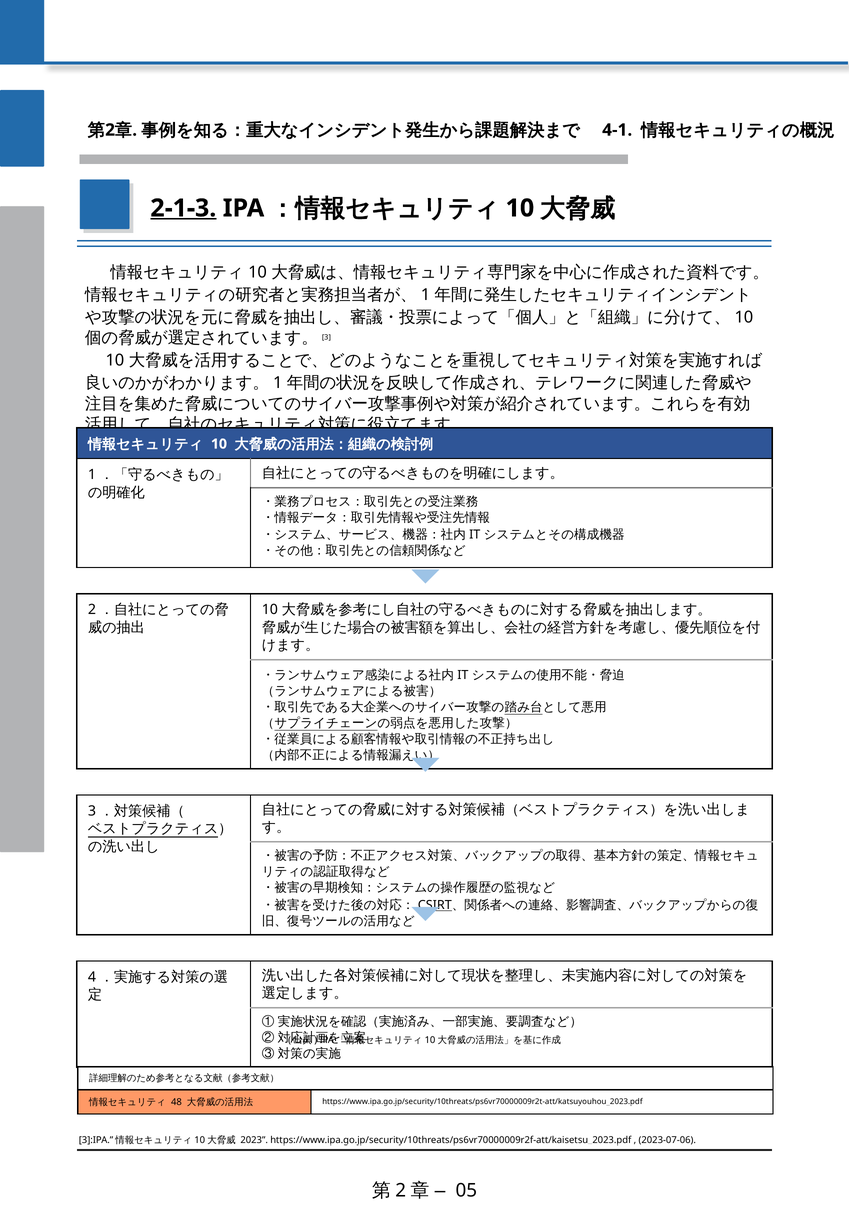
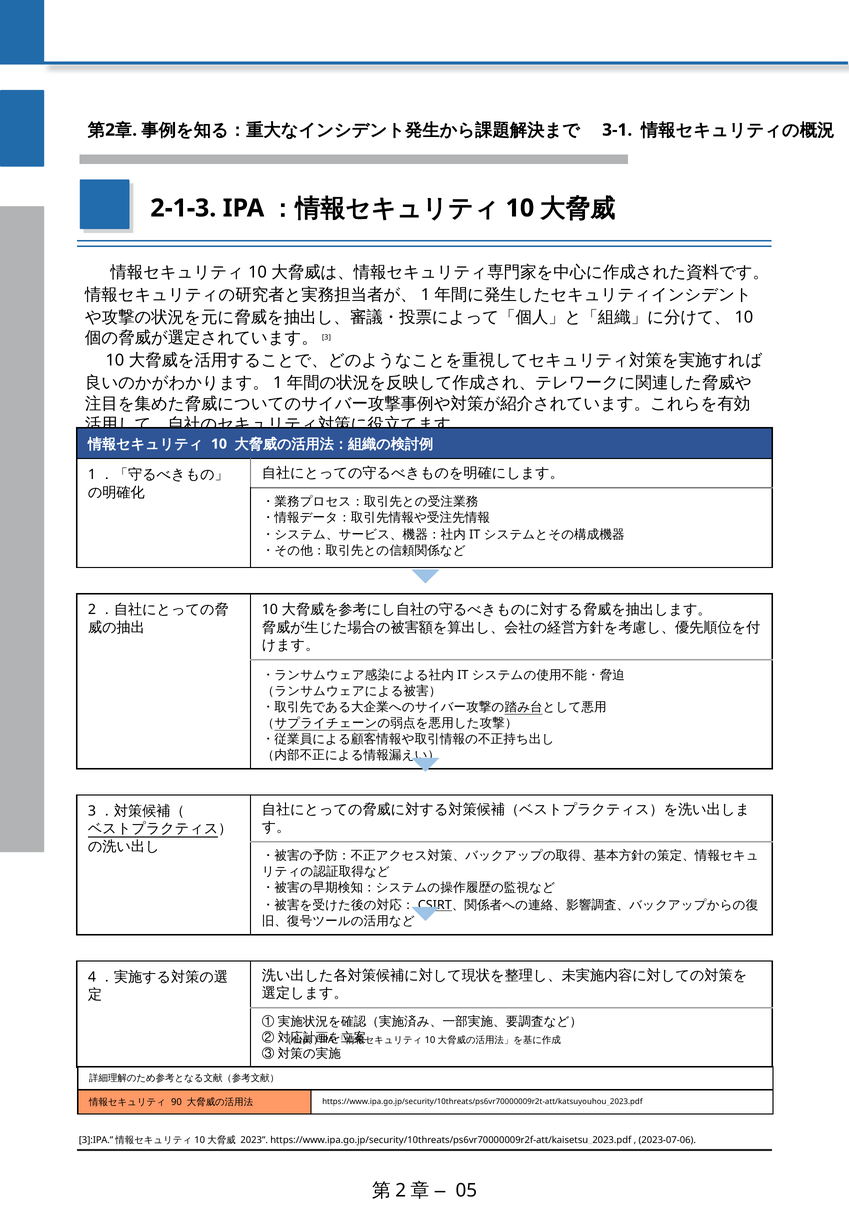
4-1: 4-1 -> 3-1 (617, 130)
2-1-3 underline: present -> none (183, 208)
48: 48 -> 90 (176, 1103)
